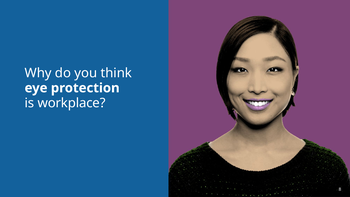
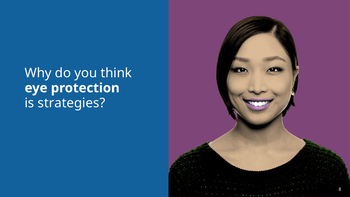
workplace: workplace -> strategies (71, 103)
